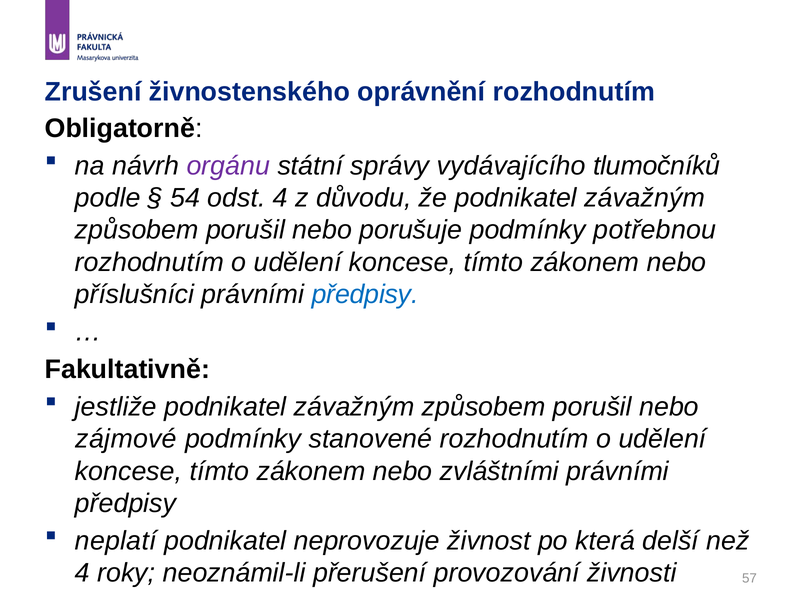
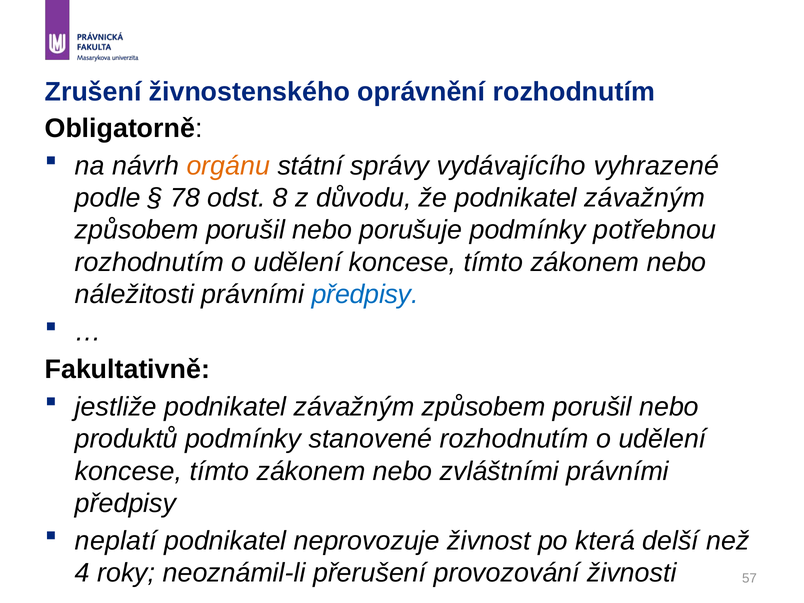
orgánu colour: purple -> orange (228, 166)
tlumočníků: tlumočníků -> vyhrazené (656, 166)
54: 54 -> 78 (185, 198)
odst 4: 4 -> 8 (280, 198)
příslušníci: příslušníci -> náležitosti (135, 294)
zájmové: zájmové -> produktů (126, 439)
